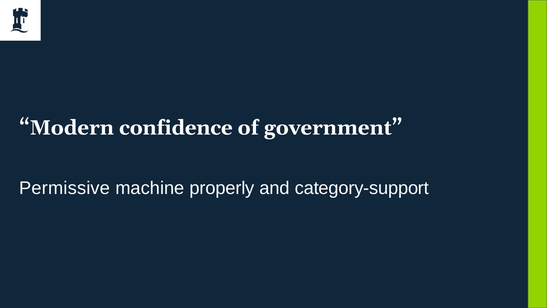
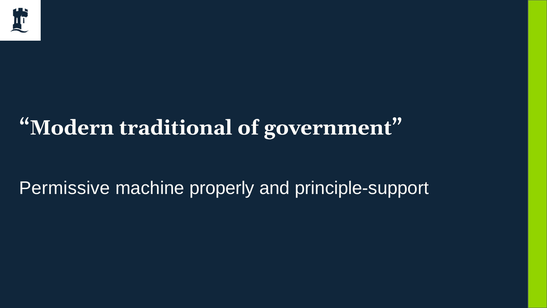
confidence: confidence -> traditional (176, 128)
category-support: category-support -> principle-support (362, 188)
